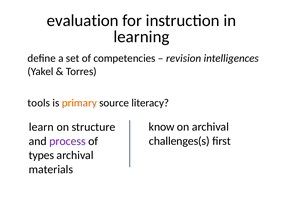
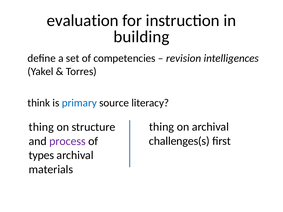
learning: learning -> building (141, 37)
tools: tools -> think (39, 103)
primary colour: orange -> blue (79, 103)
know: know -> thing (162, 127)
learn: learn -> thing (41, 127)
